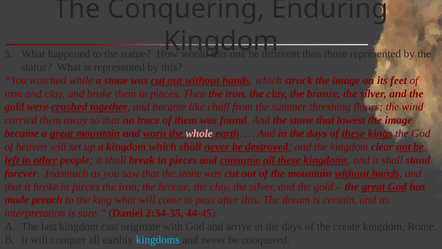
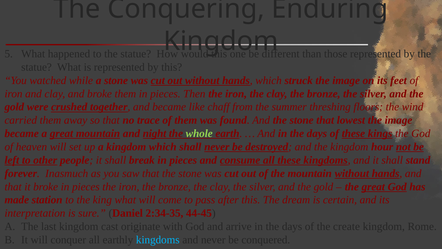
worn: worn -> night (155, 133)
whole colour: pink -> light green (199, 133)
clear: clear -> hour (382, 147)
preach: preach -> station (47, 200)
